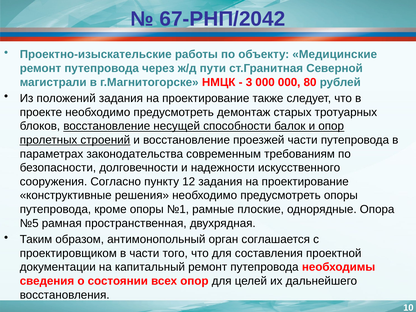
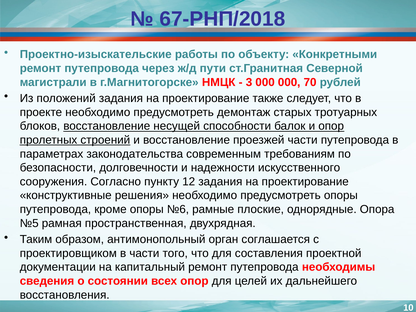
67-РНП/2042: 67-РНП/2042 -> 67-РНП/2018 (222, 19)
Медицинские: Медицинские -> Конкретными (335, 54)
80: 80 -> 70 (310, 82)
№1: №1 -> №6 (178, 209)
